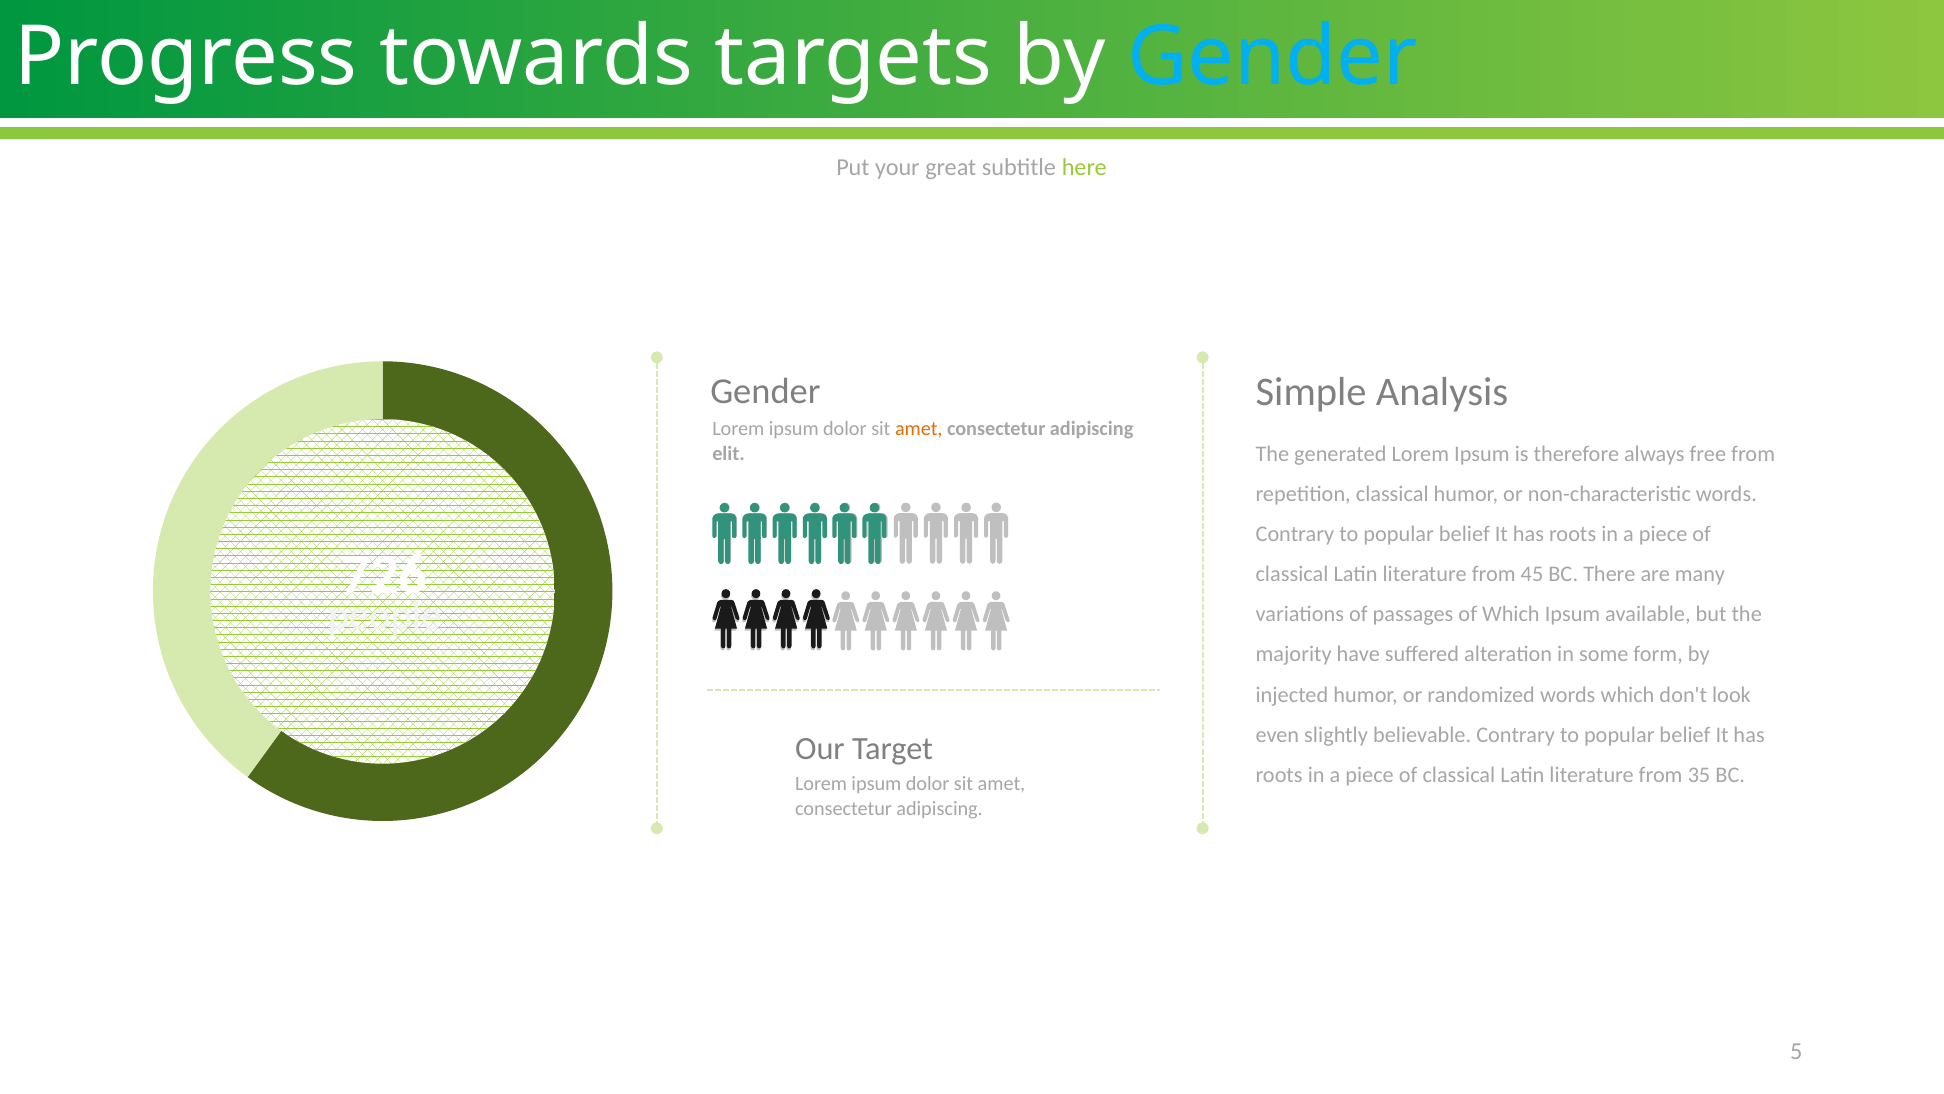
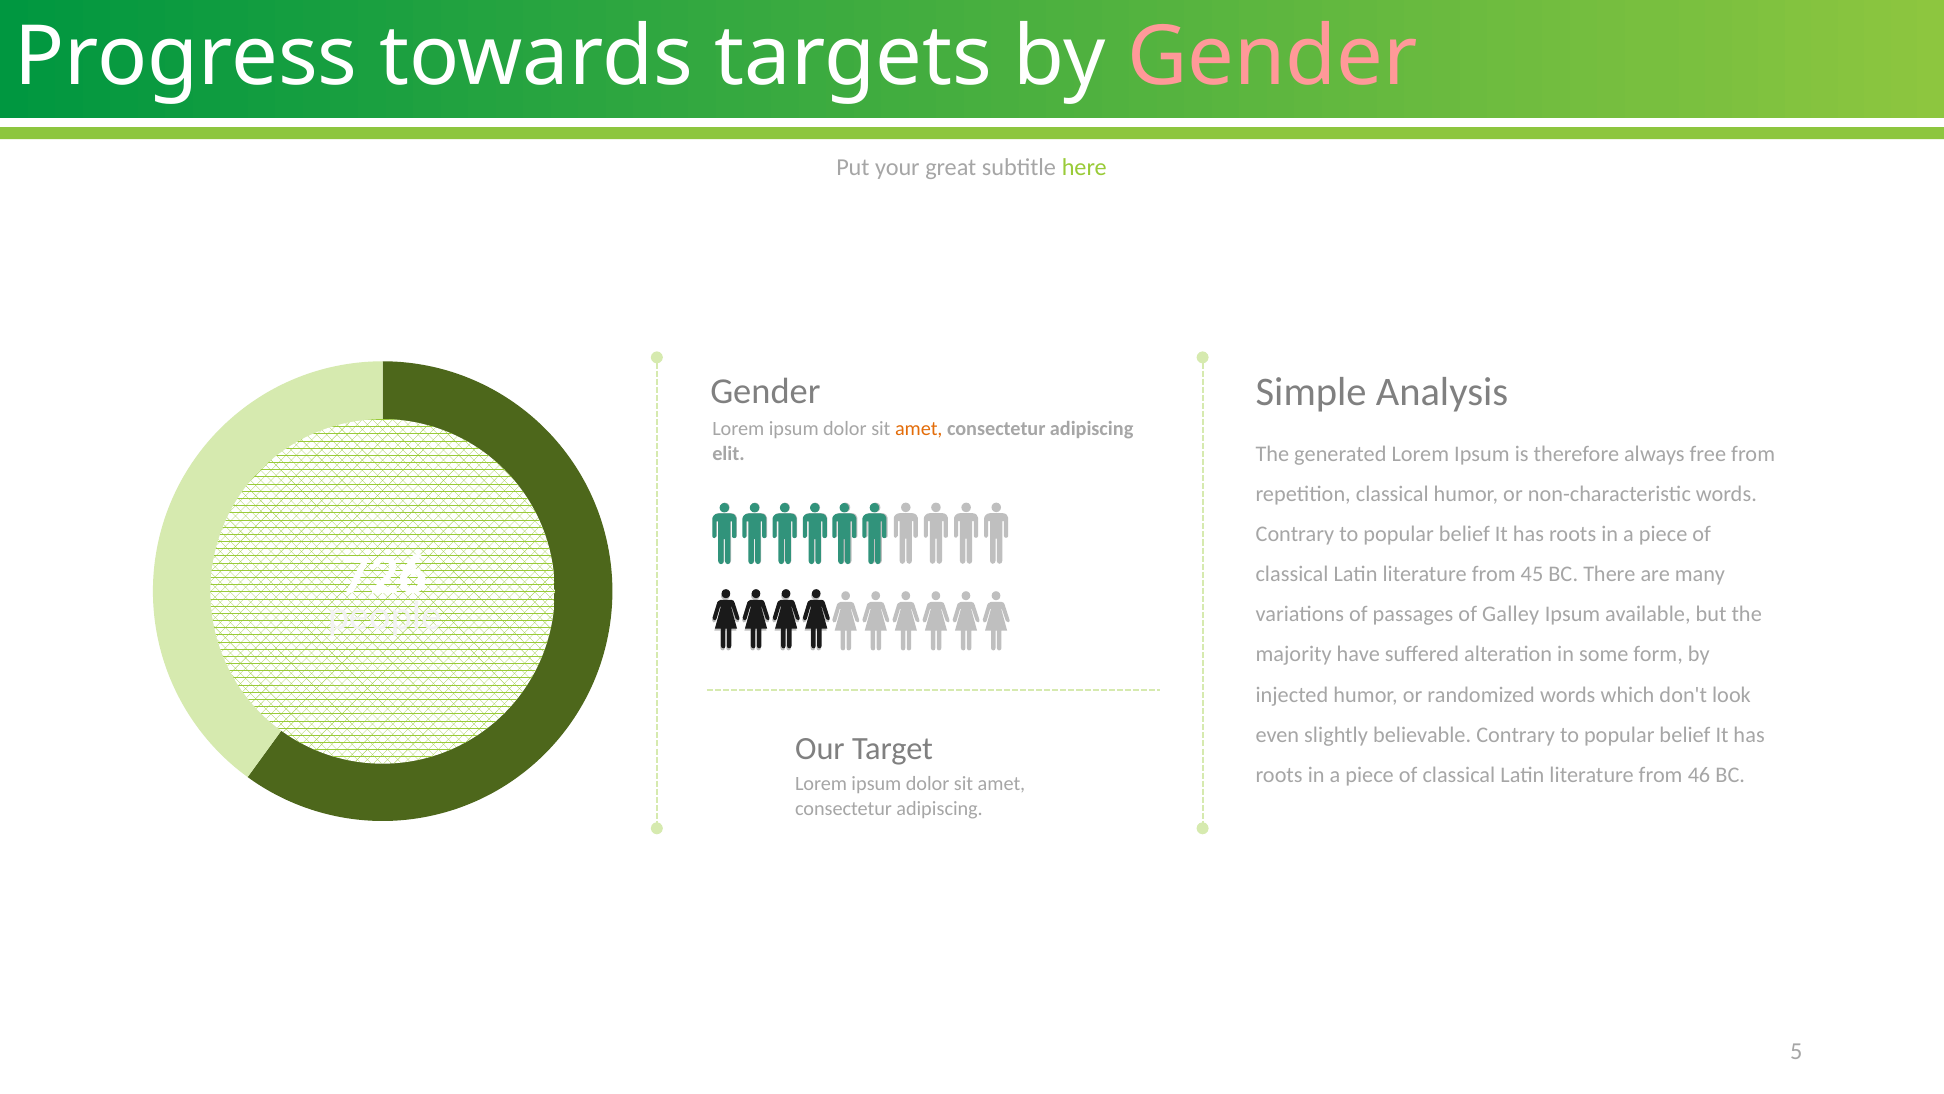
Gender colour: light blue -> pink (1273, 57)
of Which: Which -> Galley (1511, 614)
35: 35 -> 46 (1699, 775)
